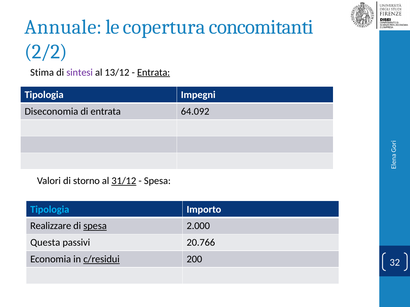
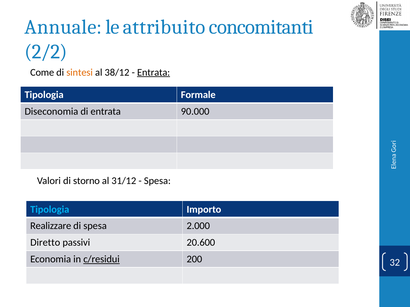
copertura: copertura -> attribuito (164, 27)
Stima: Stima -> Come (42, 72)
sintesi colour: purple -> orange (80, 72)
13/12: 13/12 -> 38/12 (117, 72)
Impegni: Impegni -> Formale (198, 95)
64.092: 64.092 -> 90.000 (195, 112)
31/12 underline: present -> none (124, 181)
spesa underline: present -> none (95, 226)
Questa: Questa -> Diretto (45, 243)
20.766: 20.766 -> 20.600 (201, 243)
